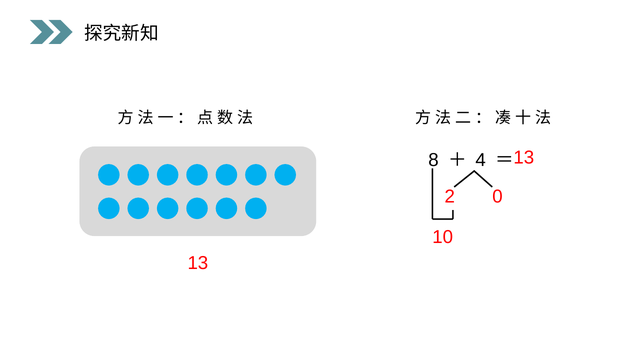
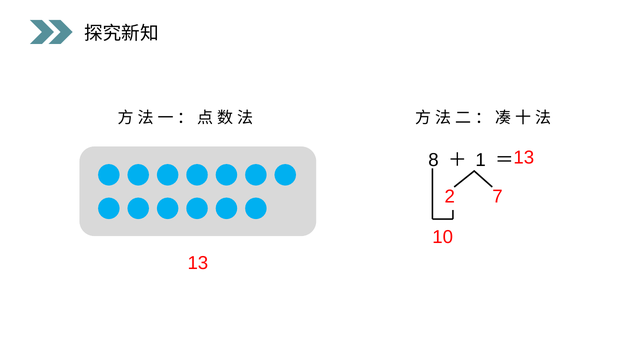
4: 4 -> 1 (481, 160)
0: 0 -> 7 (498, 196)
